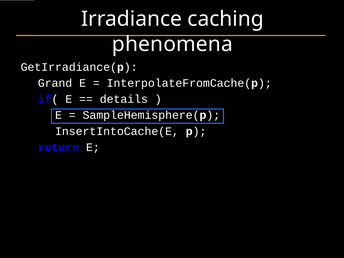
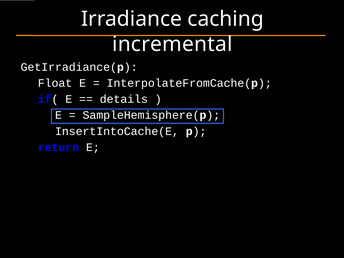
phenomena: phenomena -> incremental (172, 44)
Grand: Grand -> Float (55, 83)
